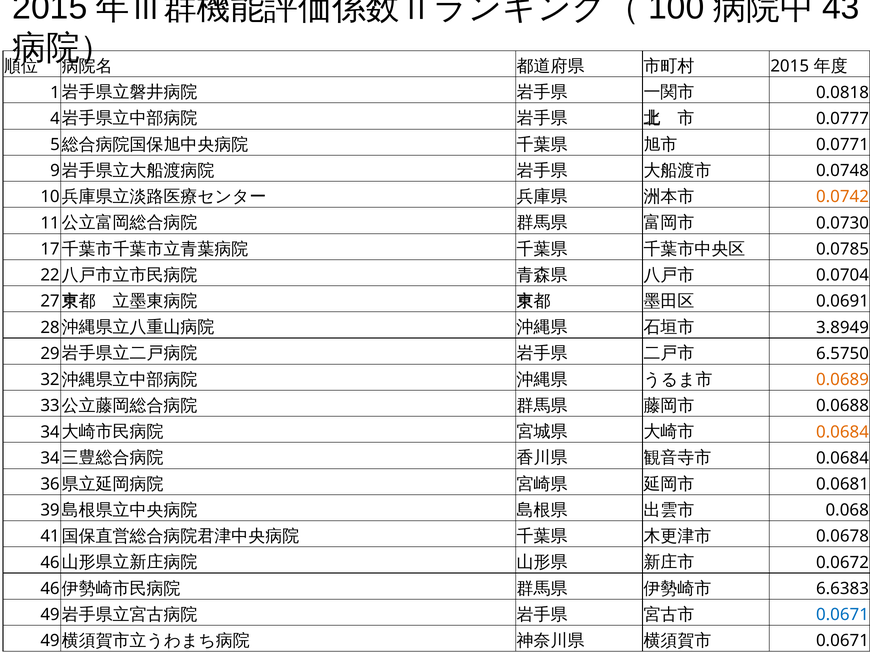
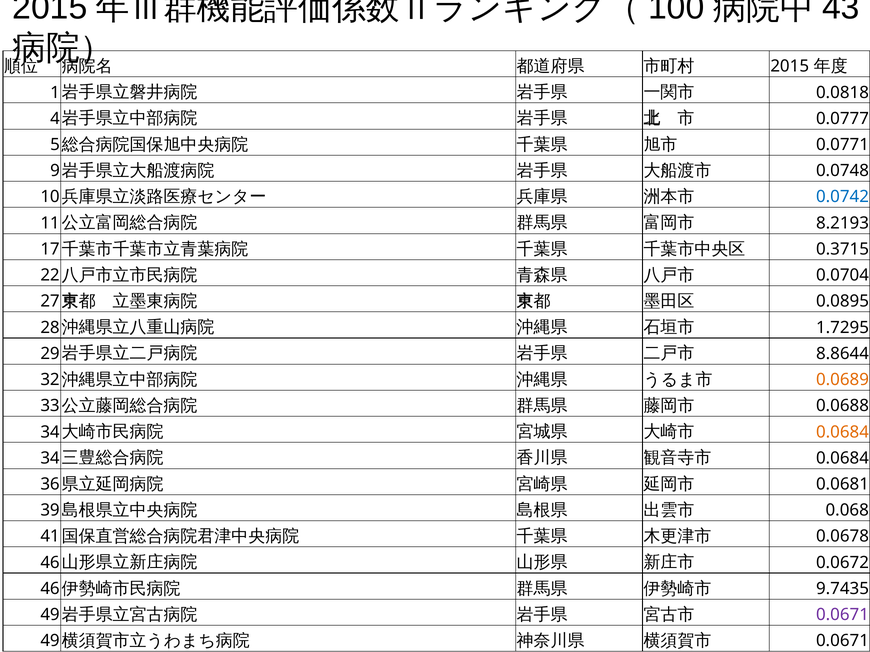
0.0742 colour: orange -> blue (843, 197)
0.0730: 0.0730 -> 8.2193 (843, 223)
0.0785: 0.0785 -> 0.3715 (843, 249)
0.0691: 0.0691 -> 0.0895 (843, 302)
3.8949: 3.8949 -> 1.7295 (843, 328)
6.5750: 6.5750 -> 8.8644 (843, 354)
6.6383: 6.6383 -> 9.7435 (843, 589)
0.0671 colour: blue -> purple (843, 615)
